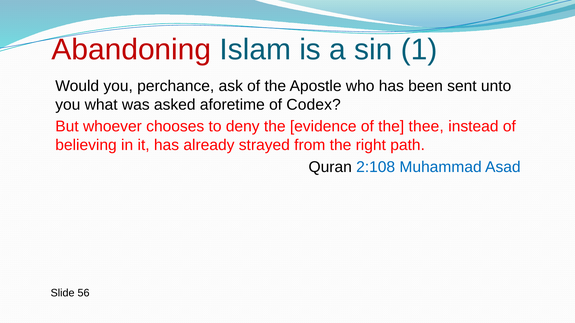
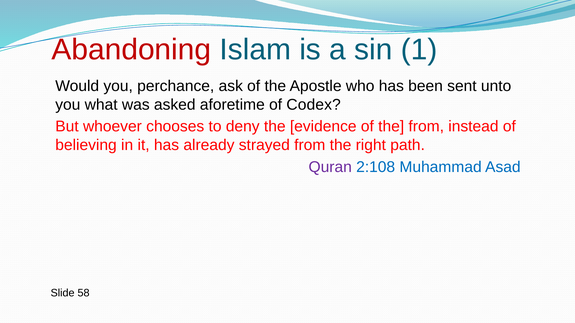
the thee: thee -> from (426, 127)
Quran colour: black -> purple (330, 167)
56: 56 -> 58 (84, 293)
